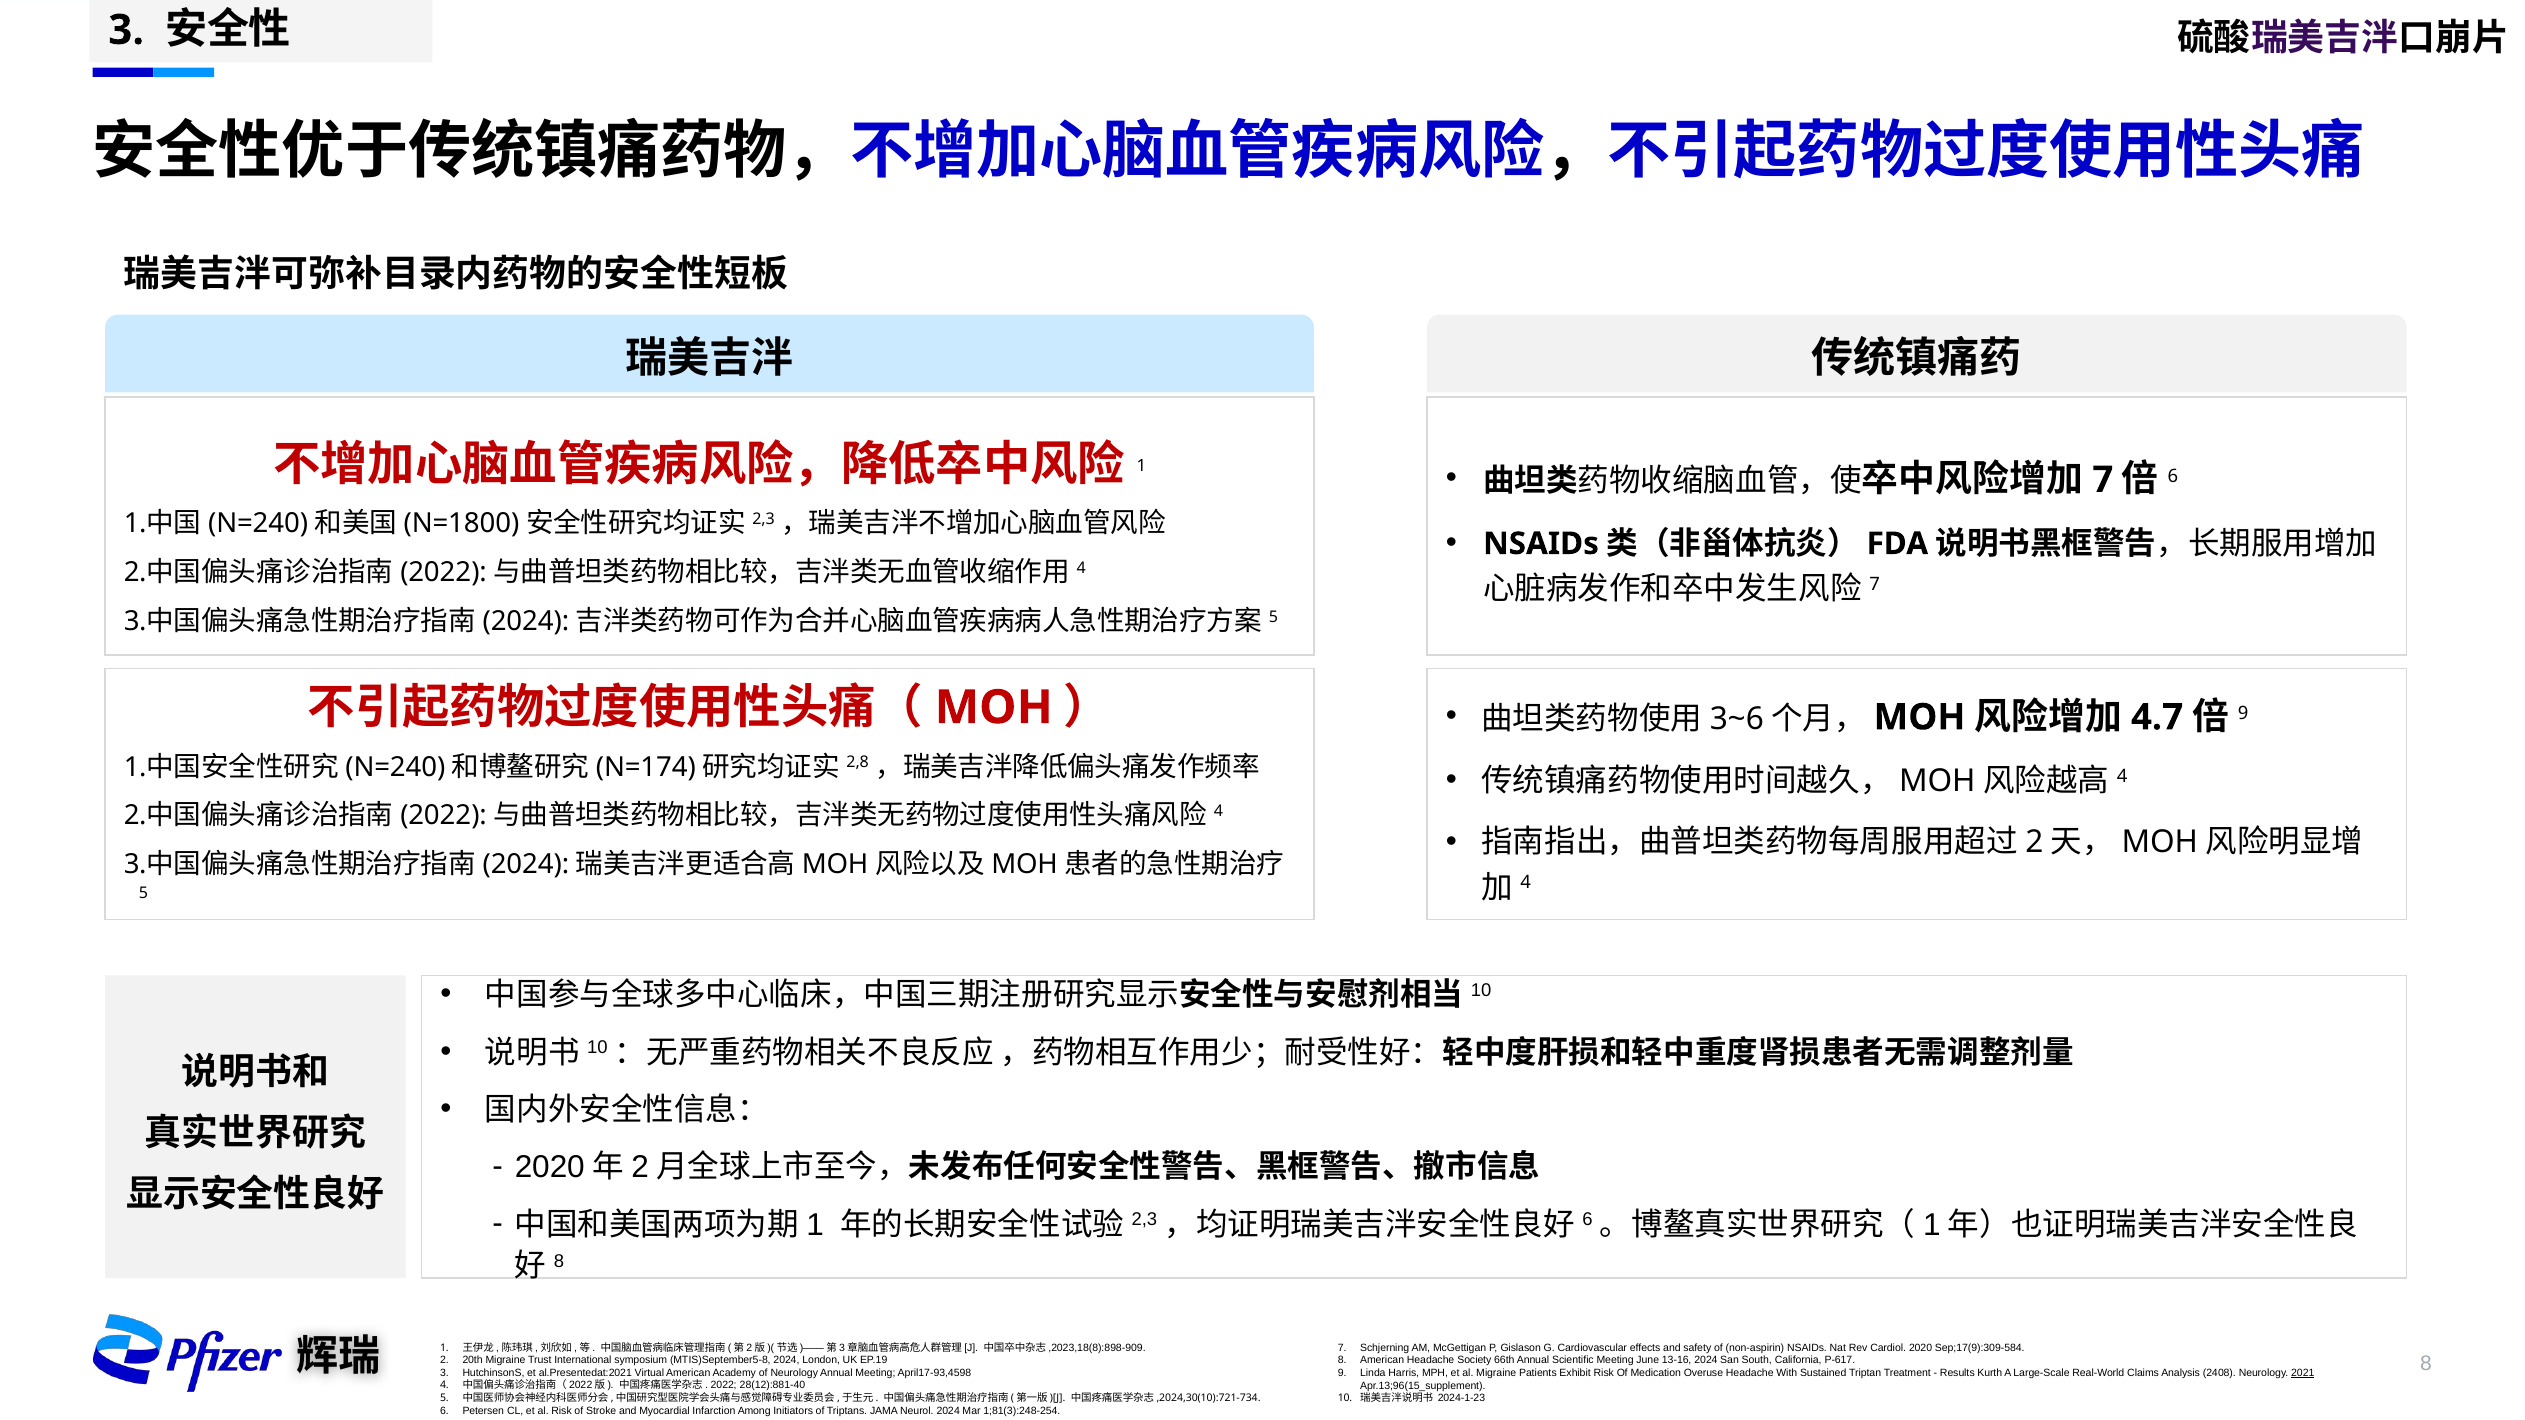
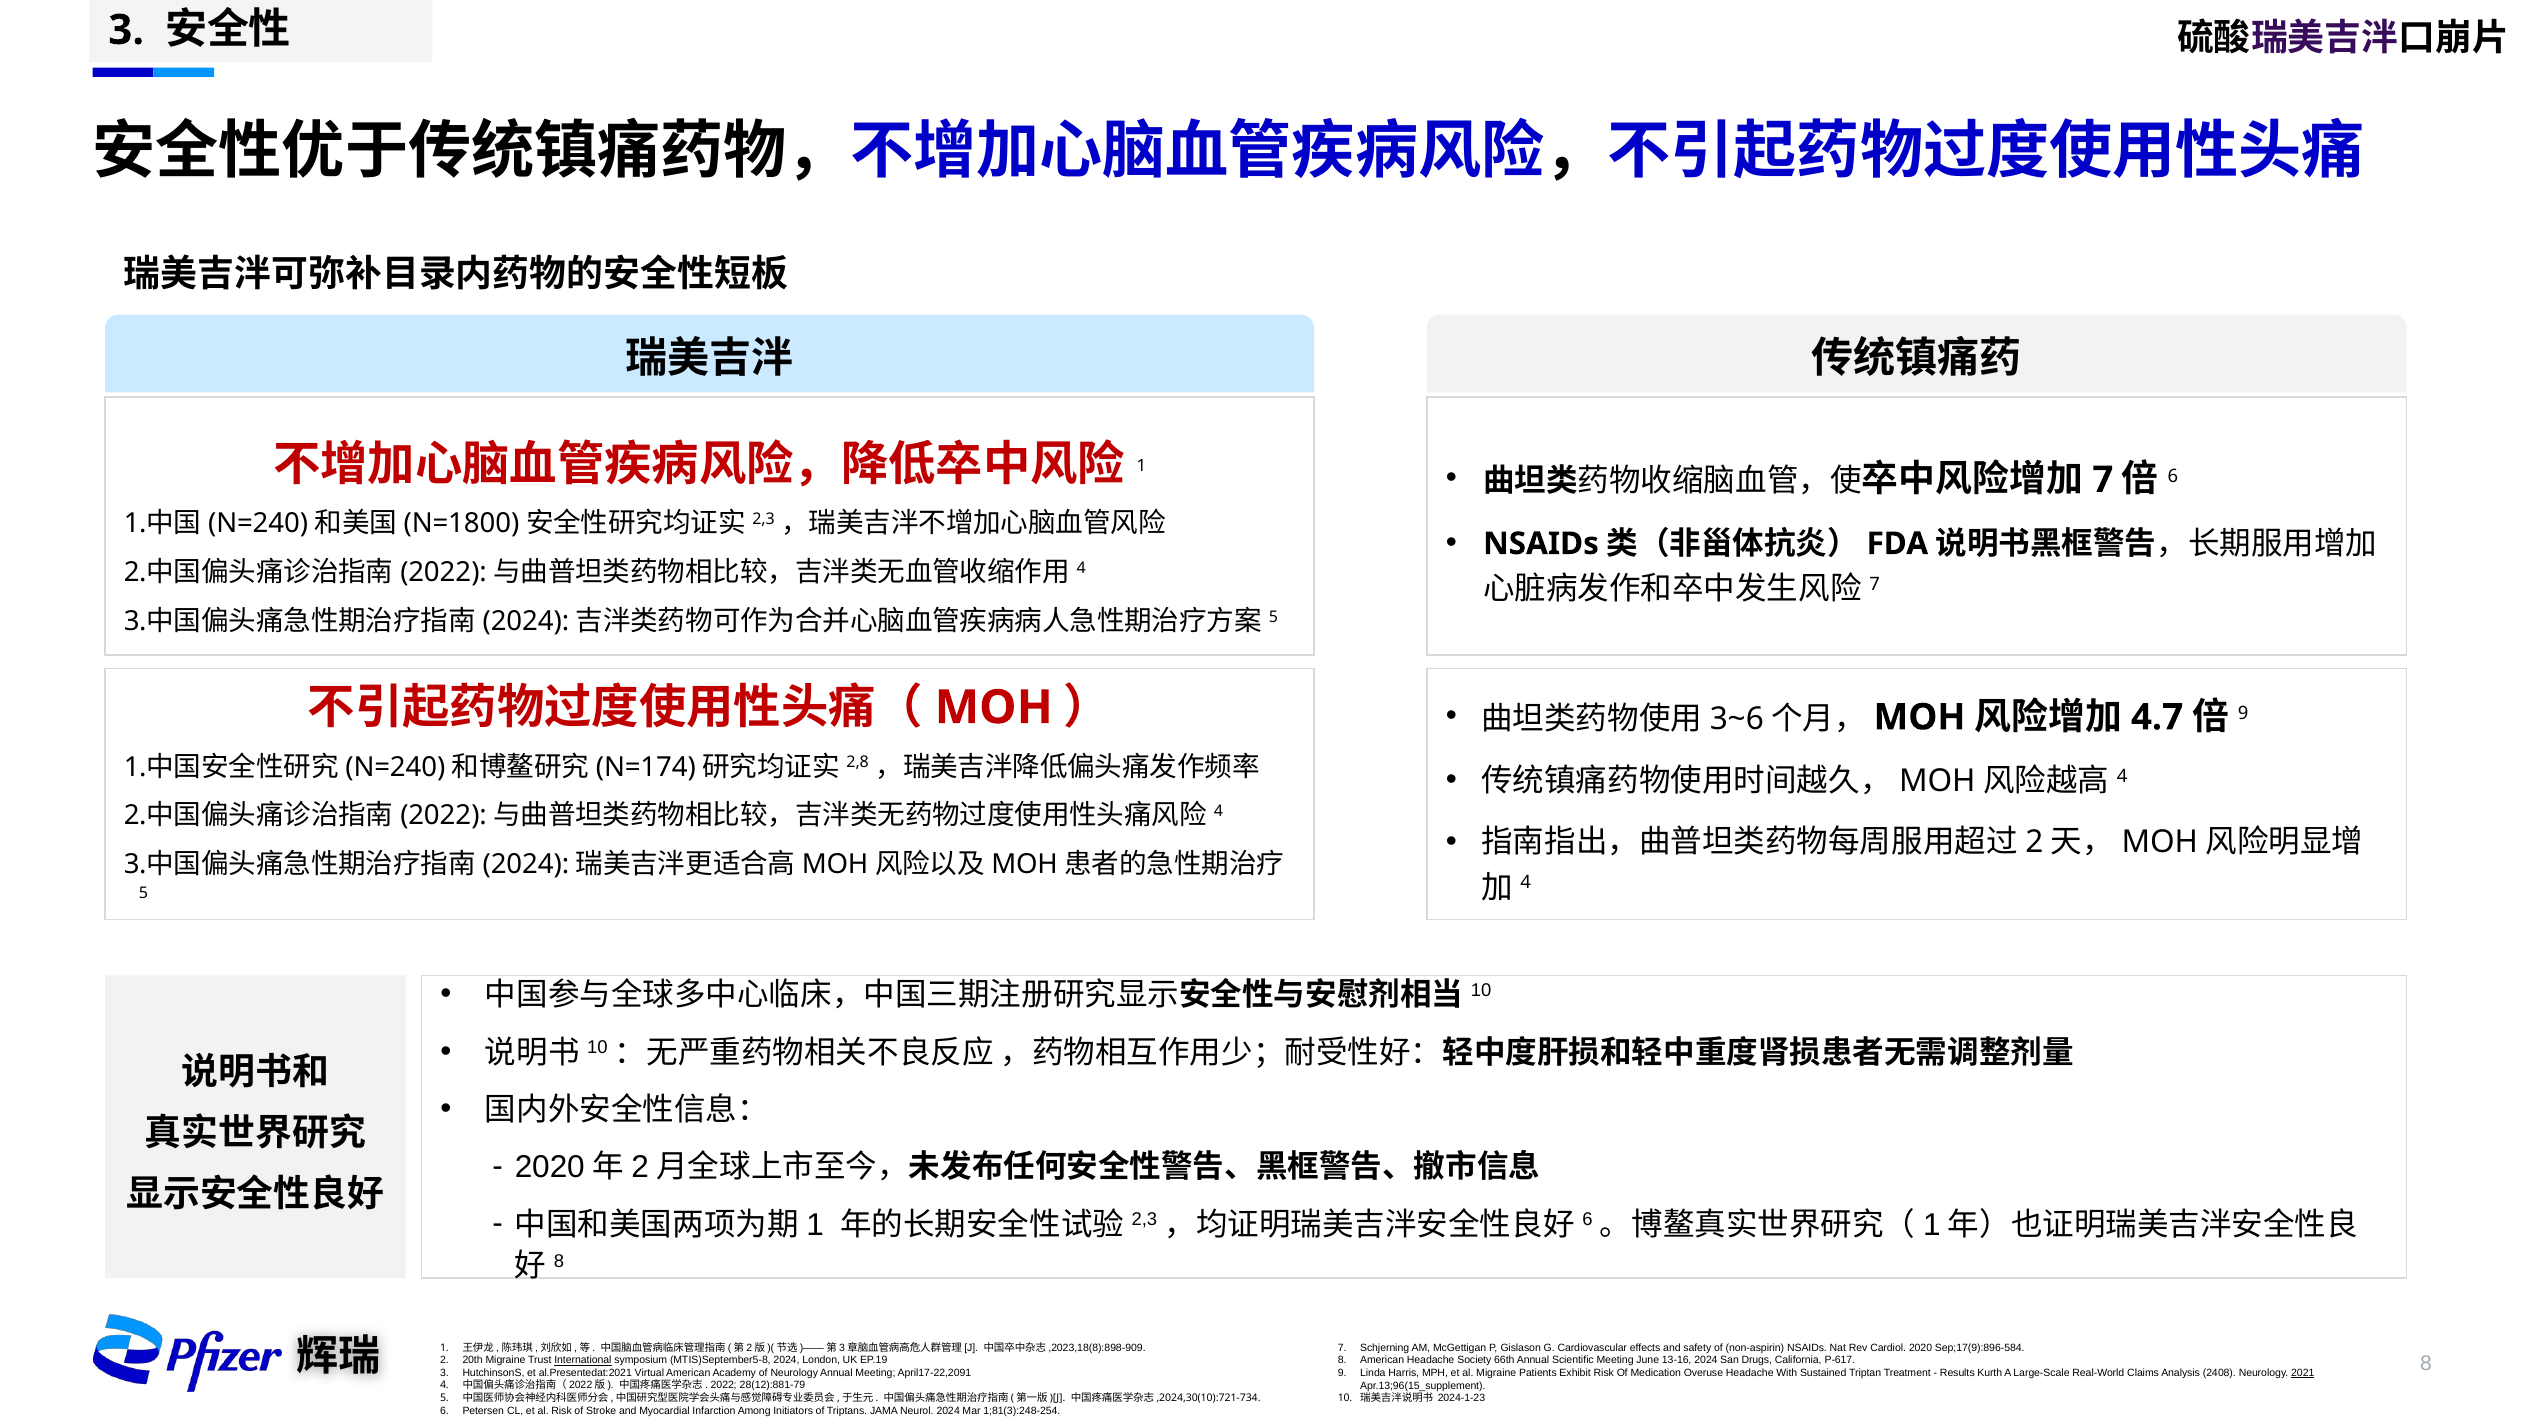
Sep;17(9):309-584: Sep;17(9):309-584 -> Sep;17(9):896-584 (1980, 1348)
International underline: none -> present (583, 1361)
South: South -> Drugs (1757, 1361)
April17-93,4598: April17-93,4598 -> April17-22,2091 (934, 1373)
28(12):881-40: 28(12):881-40 -> 28(12):881-79 (772, 1386)
